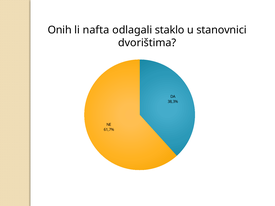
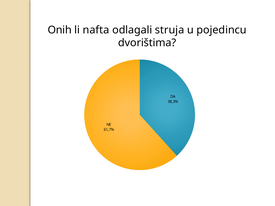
staklo: staklo -> struja (170, 30)
stanovnici: stanovnici -> pojedincu (222, 30)
